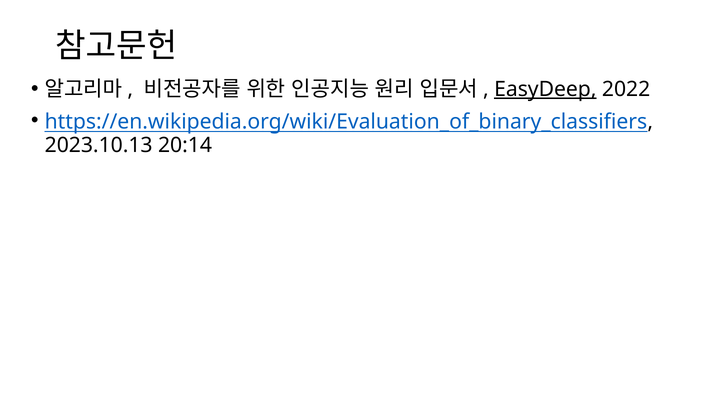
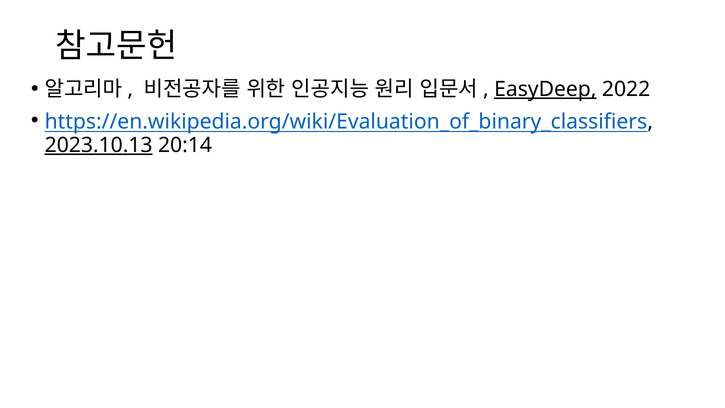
2023.10.13 underline: none -> present (99, 145)
